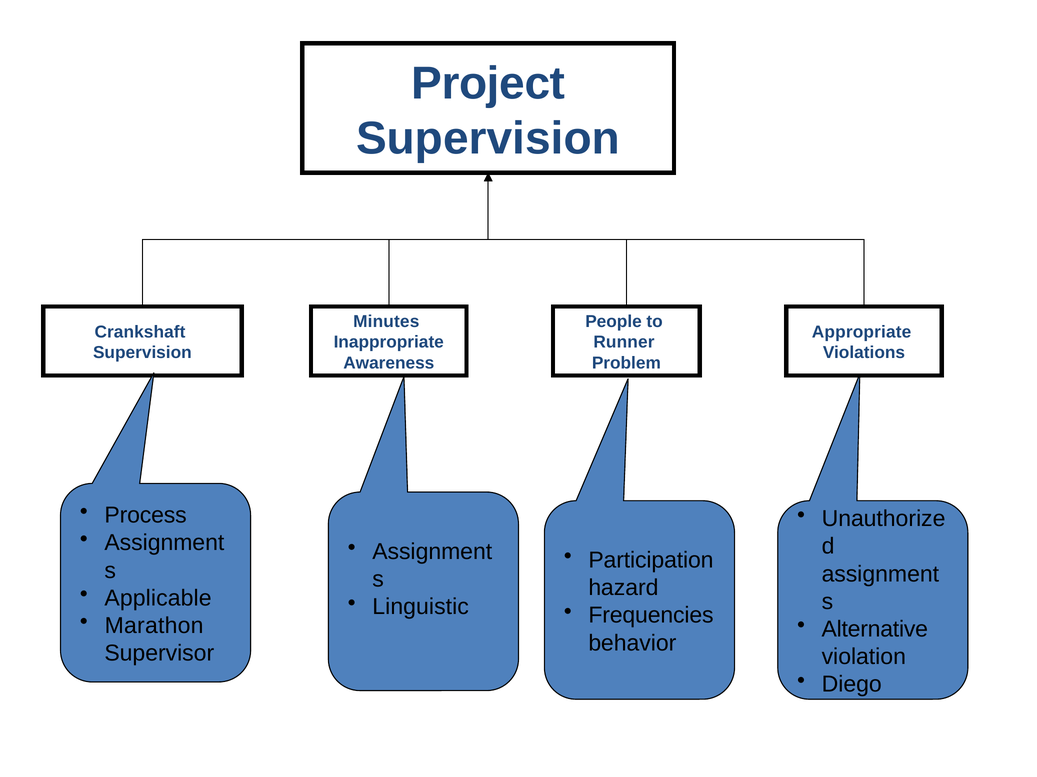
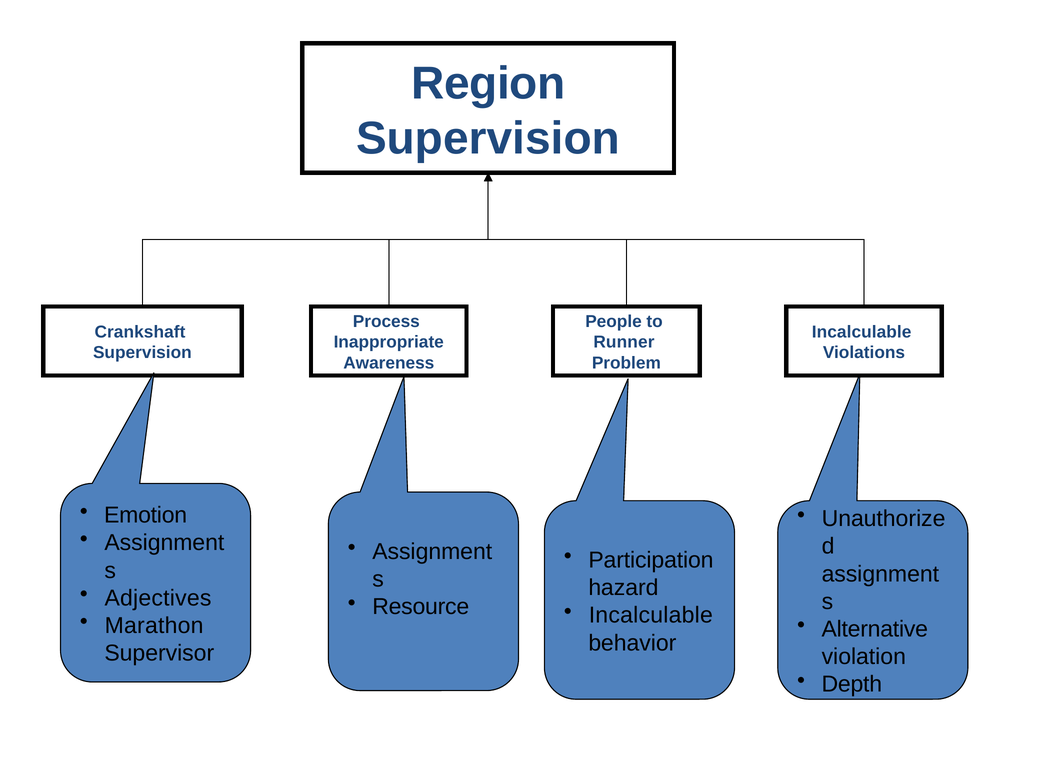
Project: Project -> Region (488, 84)
Minutes: Minutes -> Process (386, 322)
Appropriate: Appropriate -> Incalculable (862, 332)
Process: Process -> Emotion (146, 516)
Applicable: Applicable -> Adjectives (158, 599)
Linguistic: Linguistic -> Resource (421, 607)
Frequencies: Frequencies -> Incalculable (651, 616)
Diego: Diego -> Depth (852, 685)
